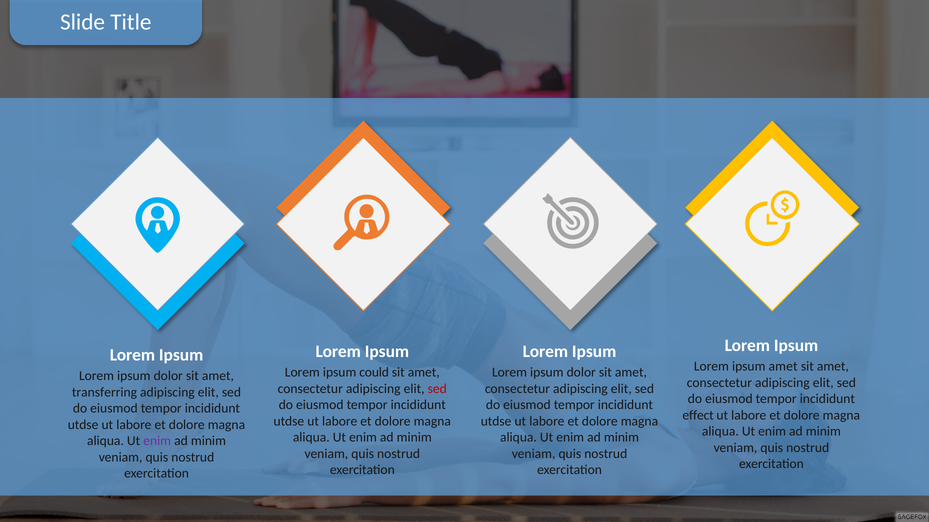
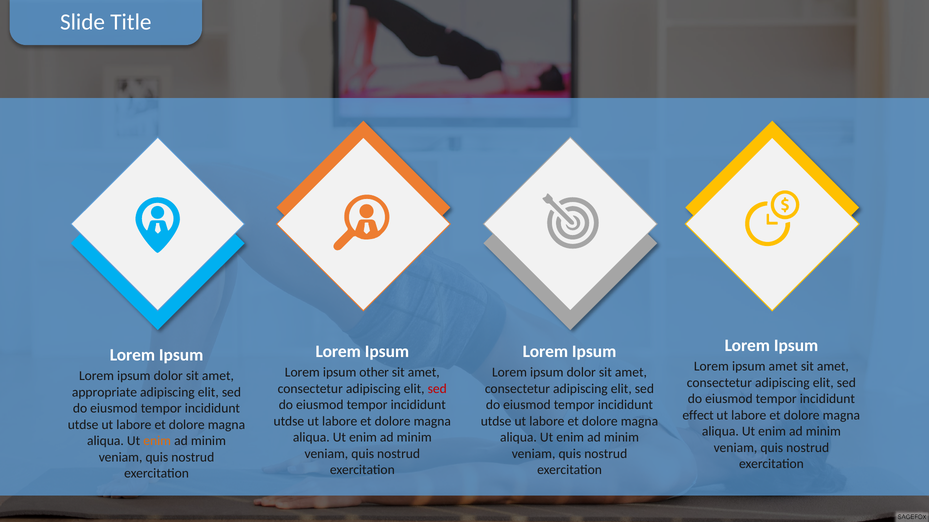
could: could -> other (374, 373)
transferring: transferring -> appropriate (104, 392)
enim colour: purple -> orange (157, 441)
